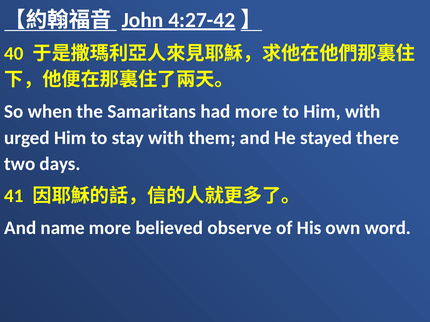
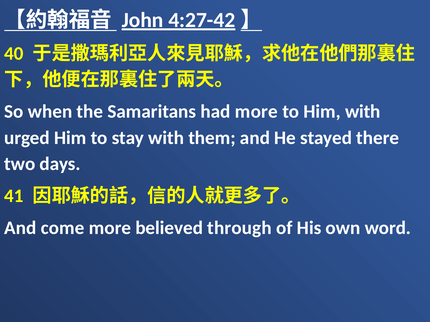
name: name -> come (63, 228)
observe: observe -> through (240, 228)
